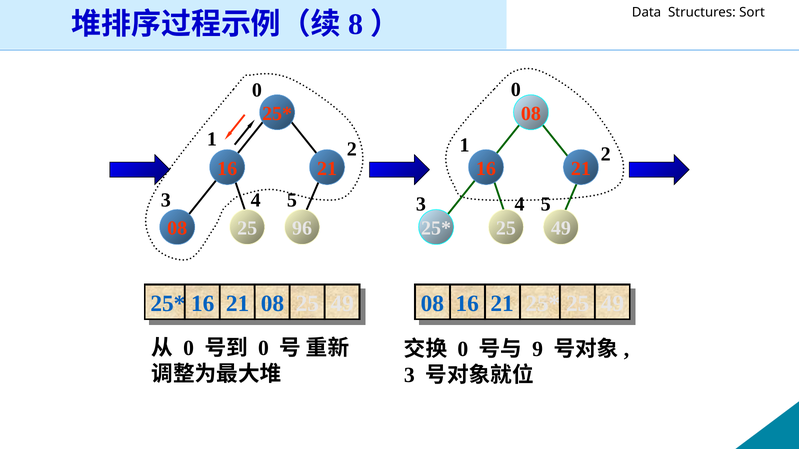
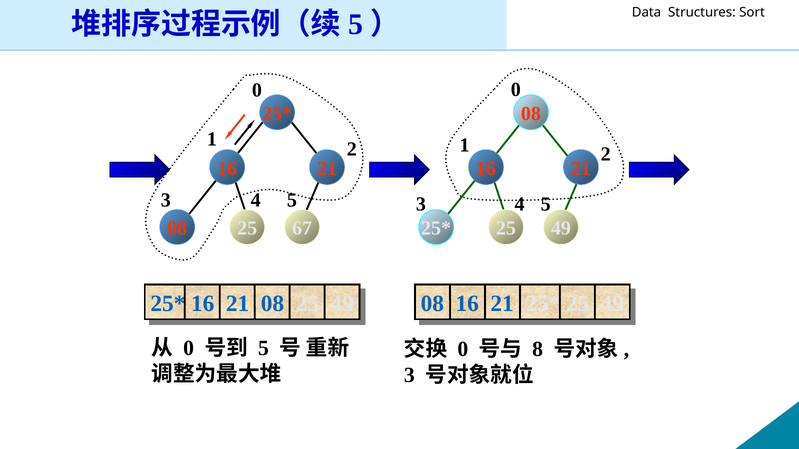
8: 8 -> 5 (356, 24)
96: 96 -> 67 (302, 229)
0: 0 -> 5 (263, 349)
9: 9 -> 8 (538, 350)
